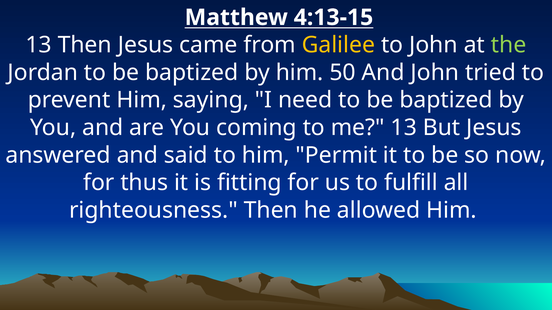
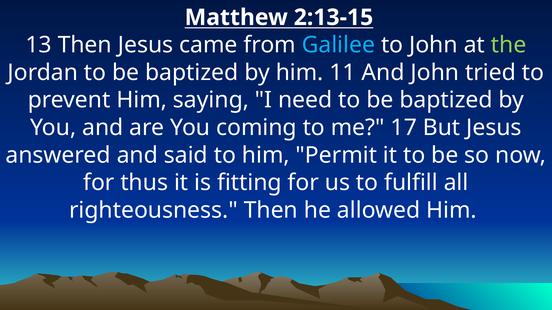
4:13-15: 4:13-15 -> 2:13-15 (333, 17)
Galilee colour: yellow -> light blue (338, 45)
50: 50 -> 11 (343, 73)
me 13: 13 -> 17 (404, 128)
